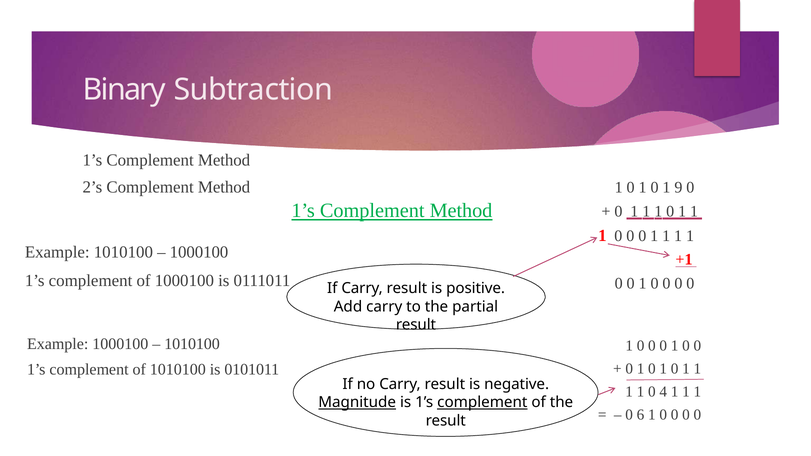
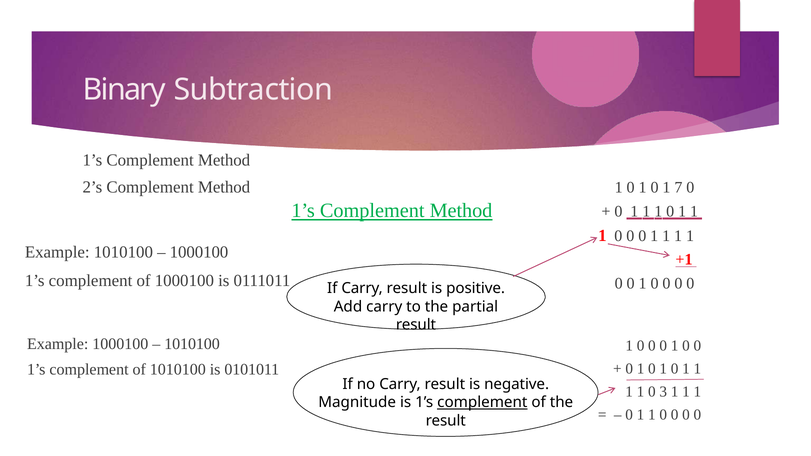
9: 9 -> 7 (678, 188)
4: 4 -> 3 (663, 392)
Magnitude underline: present -> none (357, 403)
6: 6 -> 1 (641, 415)
